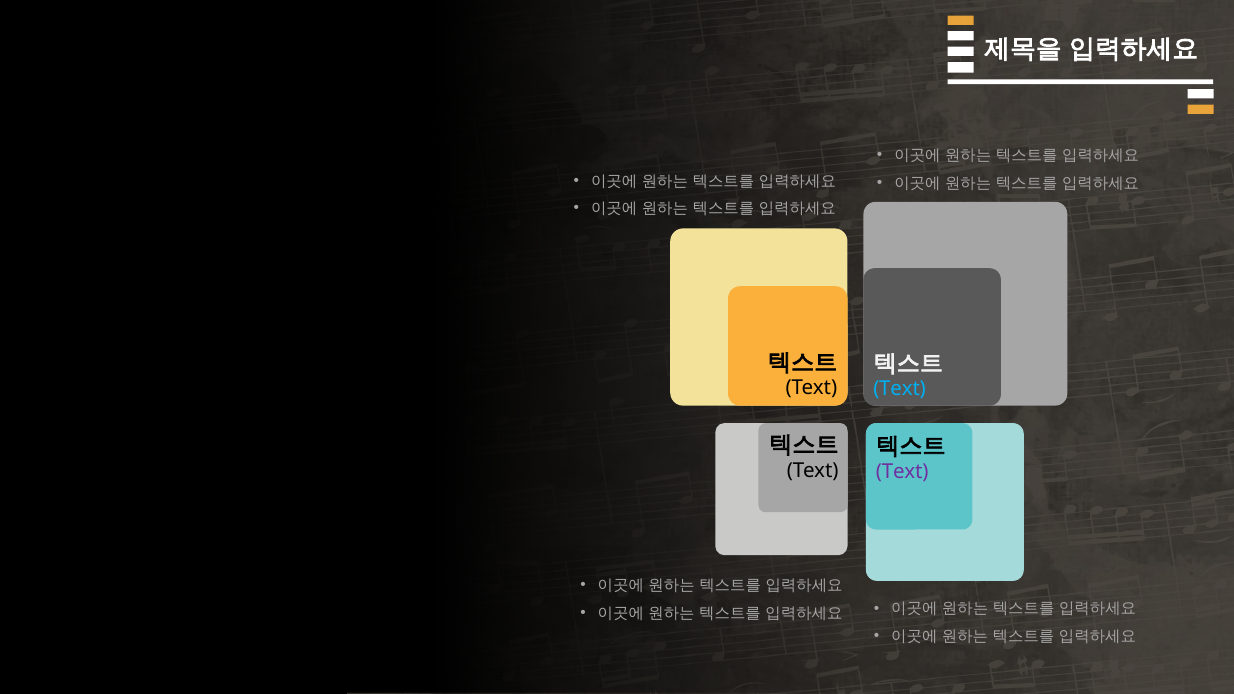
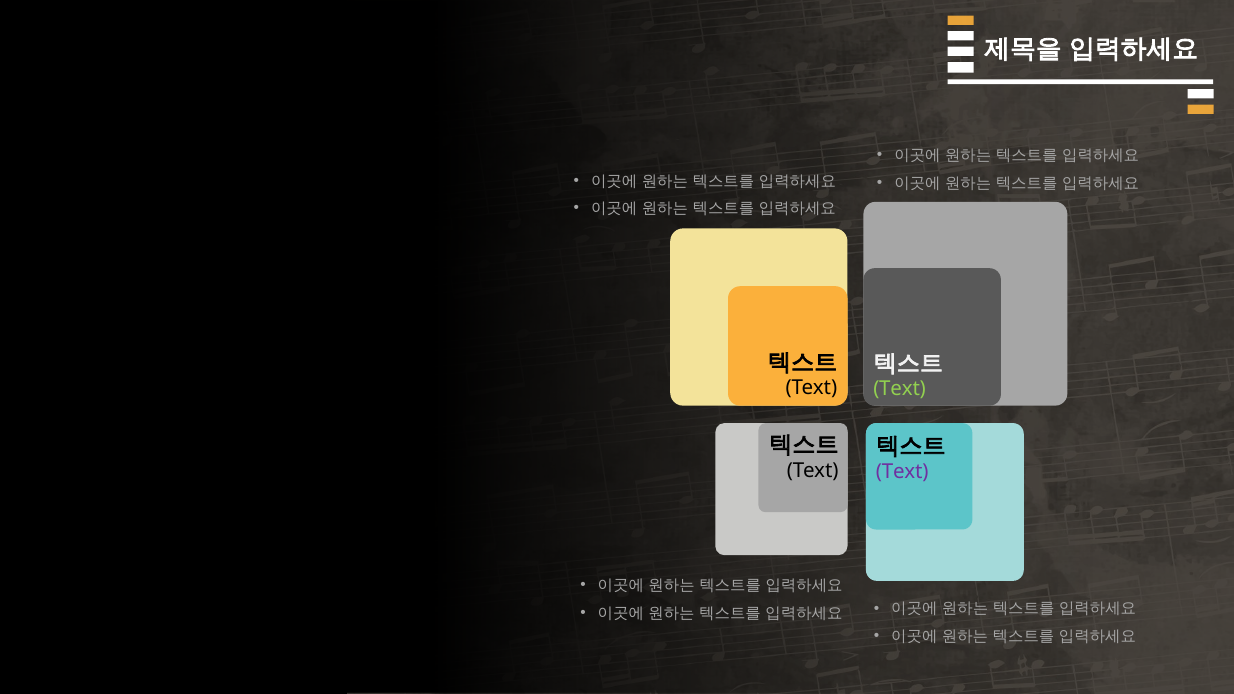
Text colour: light blue -> light green (900, 389)
